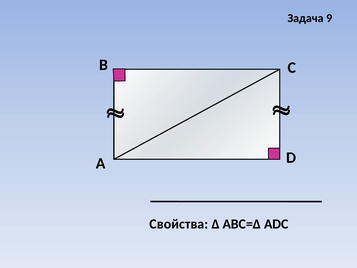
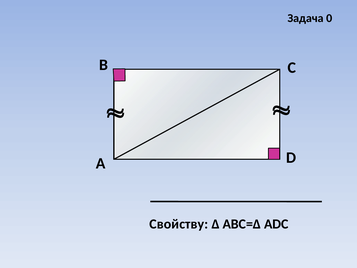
9: 9 -> 0 (329, 18)
Свойства: Свойства -> Свойству (179, 224)
